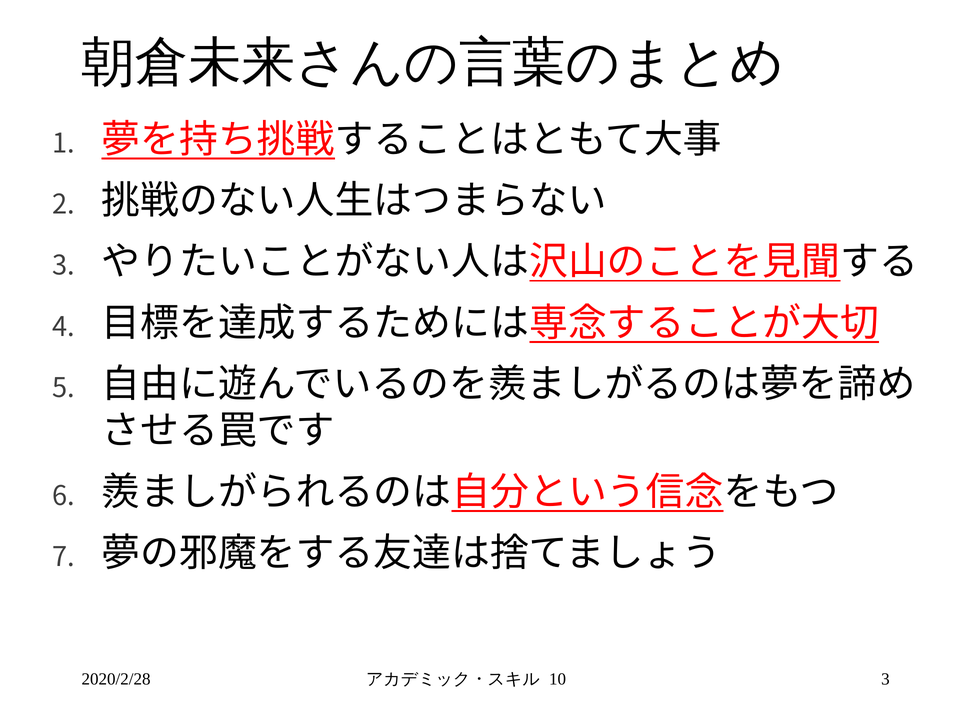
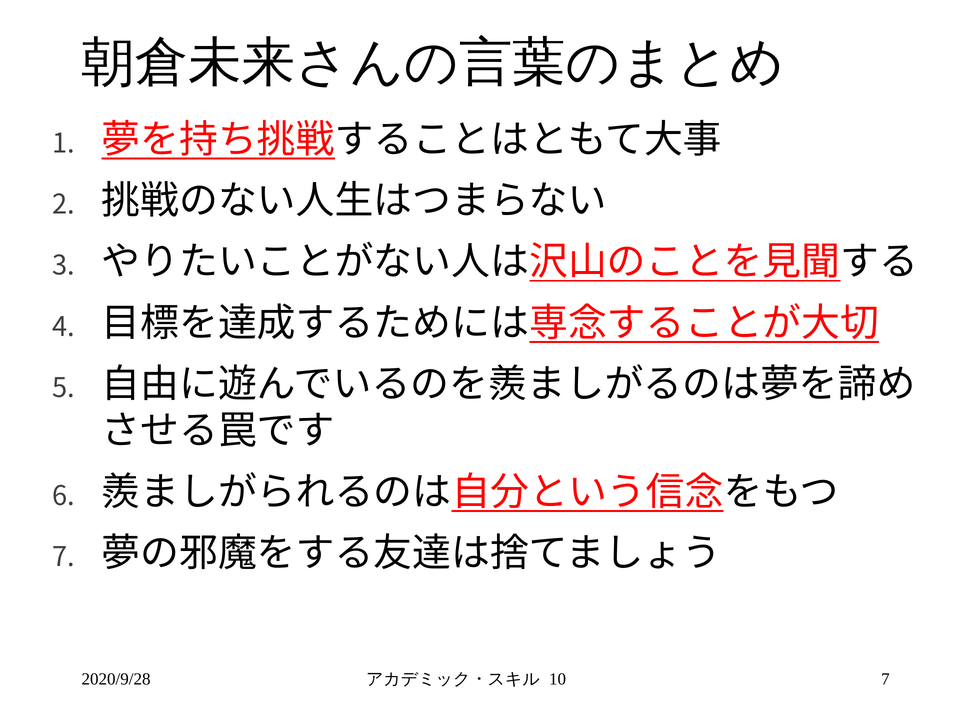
2020/2/28: 2020/2/28 -> 2020/9/28 (116, 679)
10 3: 3 -> 7 (885, 679)
